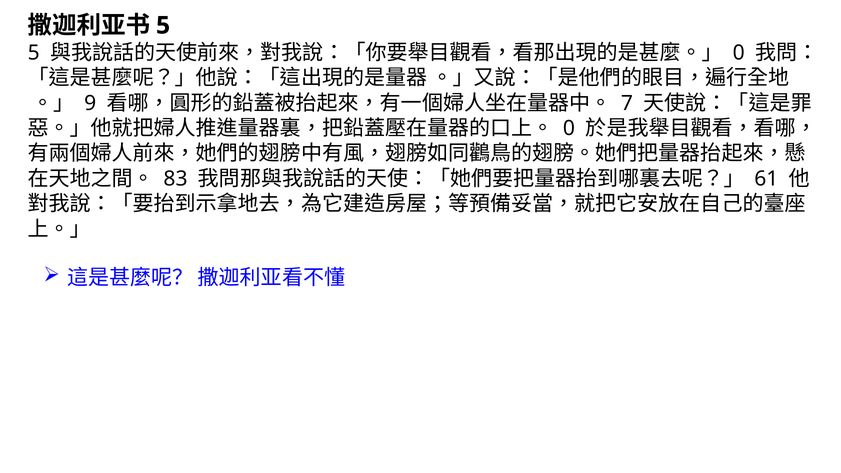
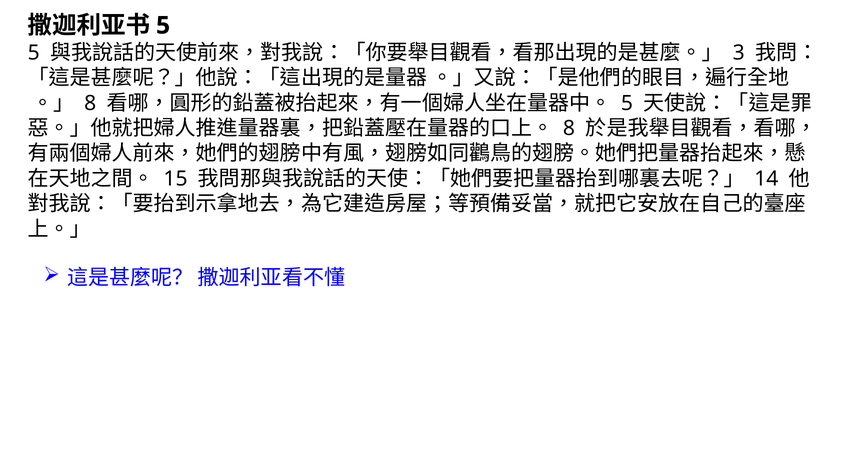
0: 0 -> 3 (739, 53)
9: 9 -> 8 (90, 103)
7: 7 -> 5 (627, 103)
0: 0 -> 8 (569, 128)
83: 83 -> 15 (176, 179)
61: 61 -> 14 (766, 179)
